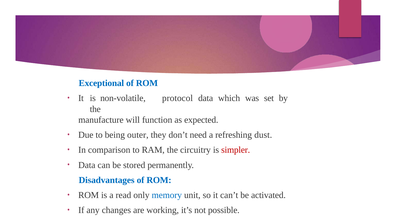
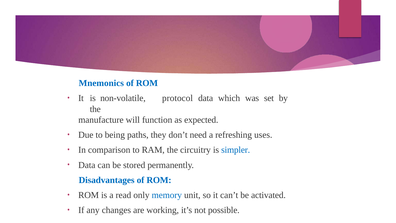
Exceptional: Exceptional -> Mnemonics (101, 83)
outer: outer -> paths (138, 135)
dust: dust -> uses (263, 135)
simpler colour: red -> blue (236, 150)
